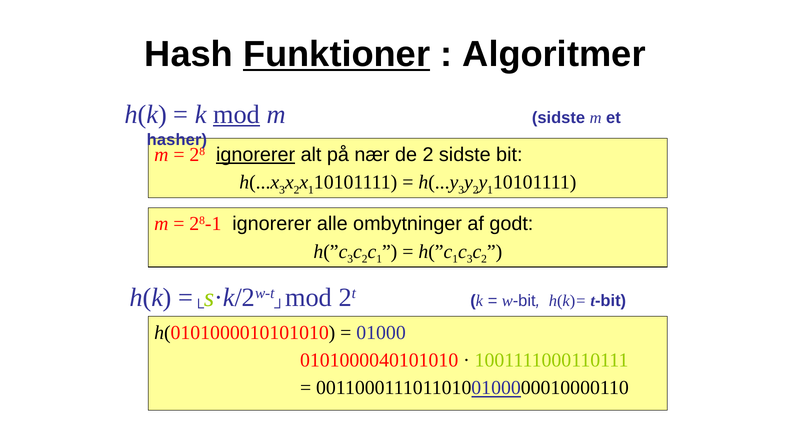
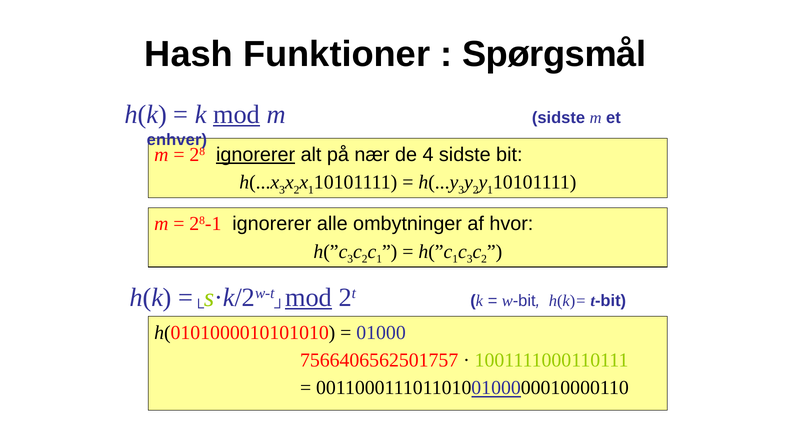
Funktioner underline: present -> none (337, 54)
Algoritmer: Algoritmer -> Spørgsmål (554, 54)
hasher: hasher -> enhver (177, 140)
de 2: 2 -> 4 (428, 155)
godt: godt -> hvor (511, 224)
mod underline: none -> present (308, 297)
0101000040101010: 0101000040101010 -> 7566406562501757 (379, 360)
